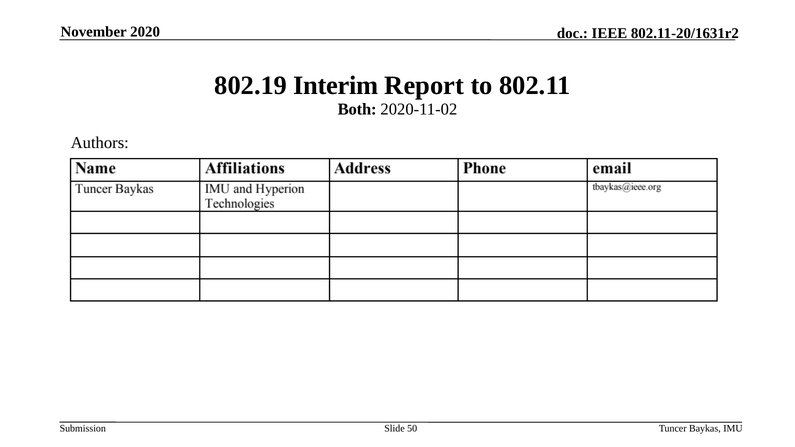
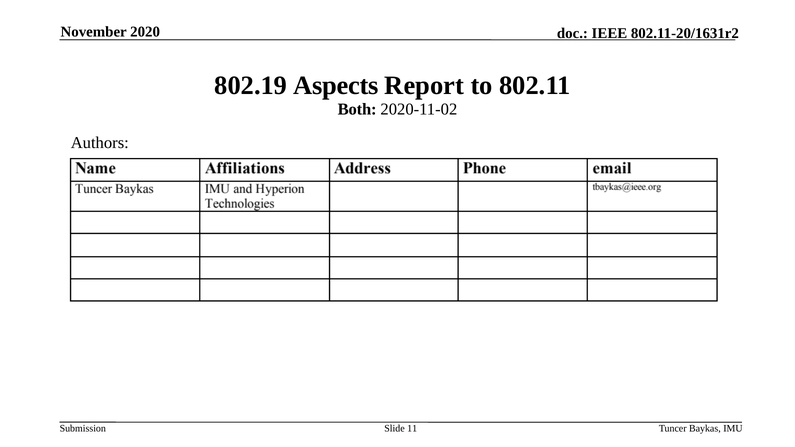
Interim: Interim -> Aspects (336, 86)
50: 50 -> 11 (412, 429)
